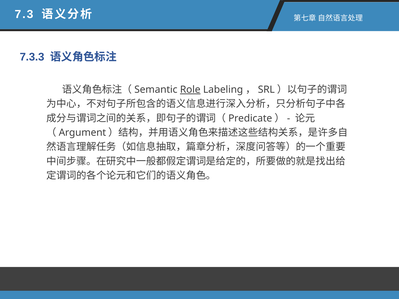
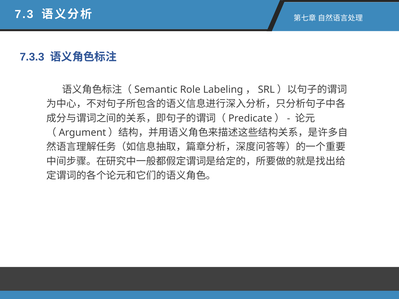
Role underline: present -> none (190, 90)
